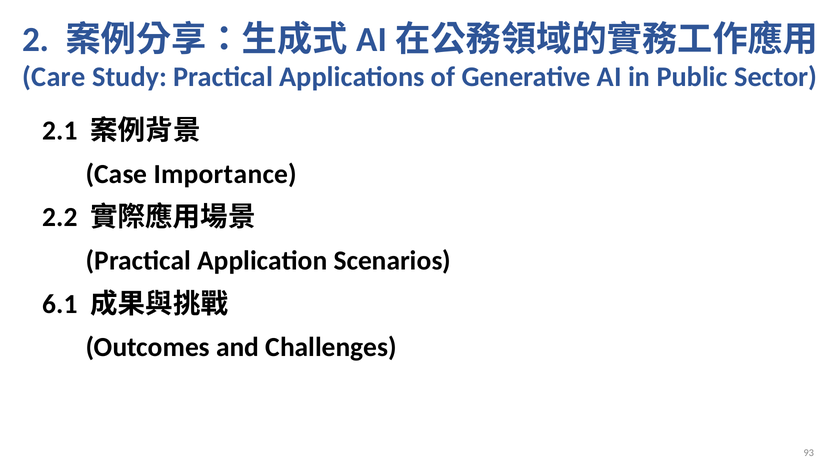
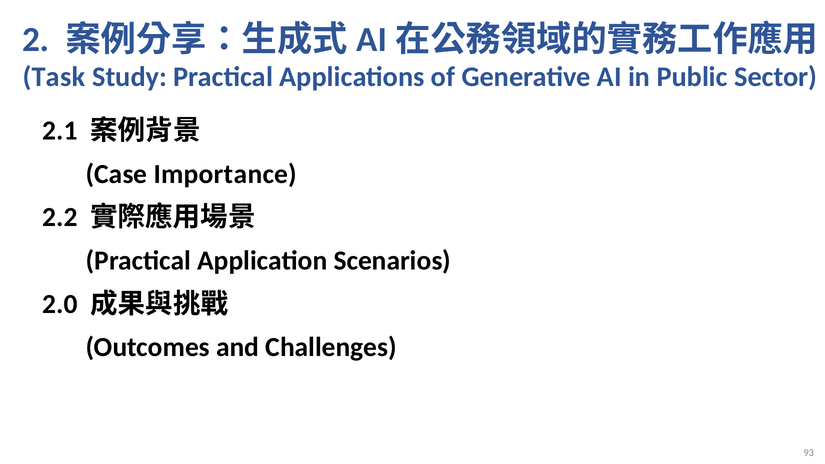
Care: Care -> Task (54, 77)
6.1: 6.1 -> 2.0 (60, 304)
